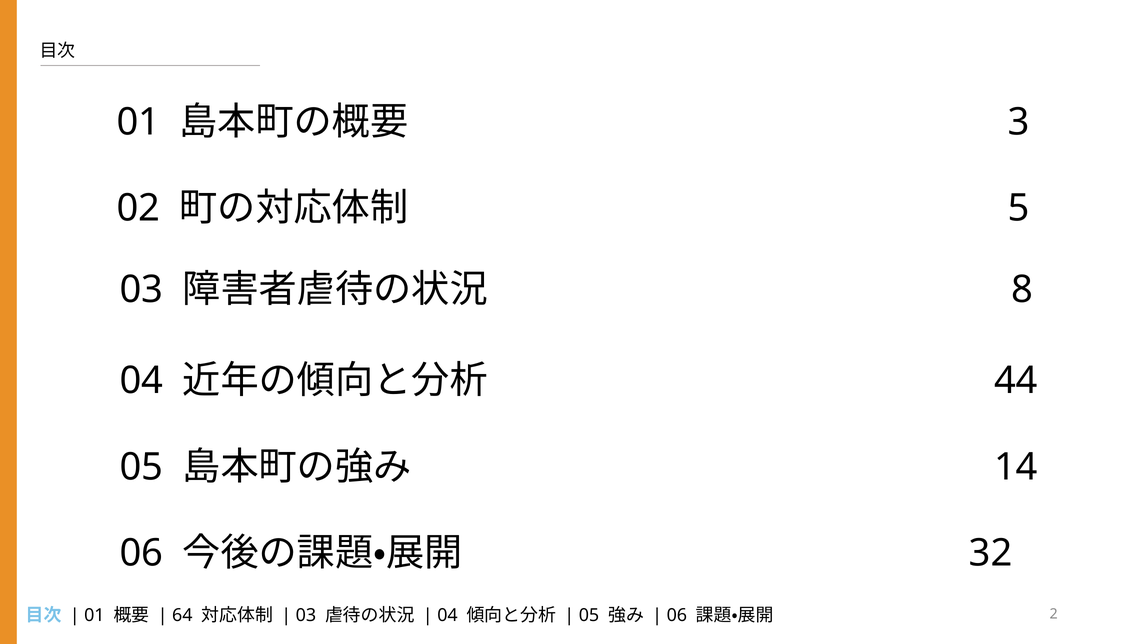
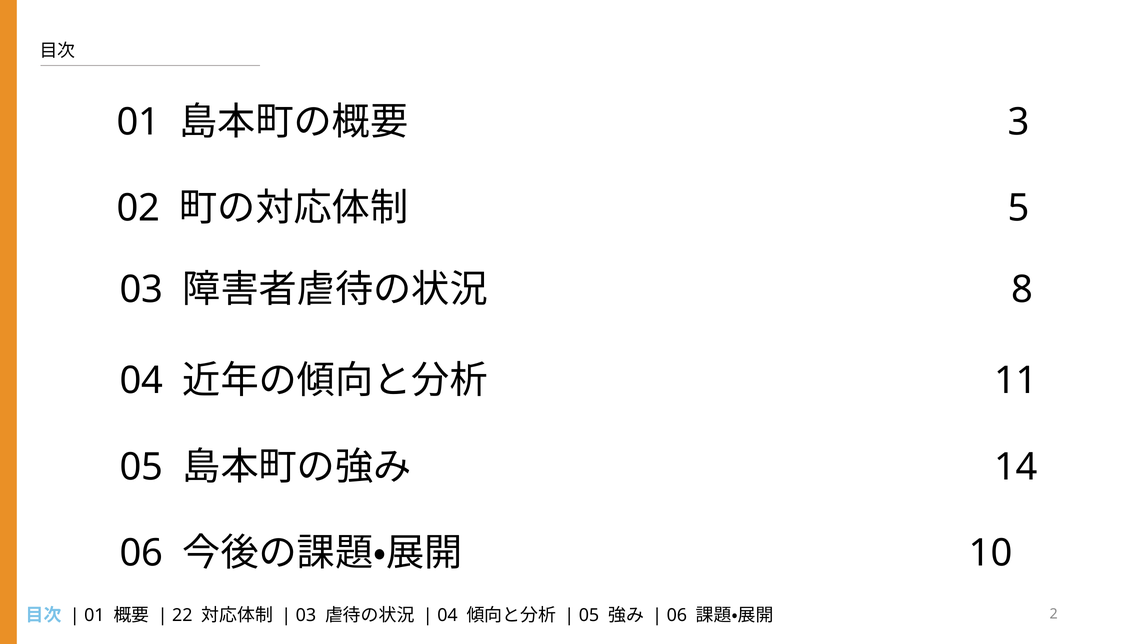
44: 44 -> 11 (1016, 381)
32: 32 -> 10 (991, 553)
64: 64 -> 22 (182, 615)
